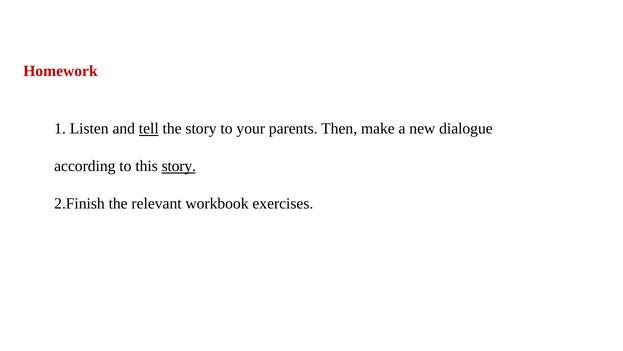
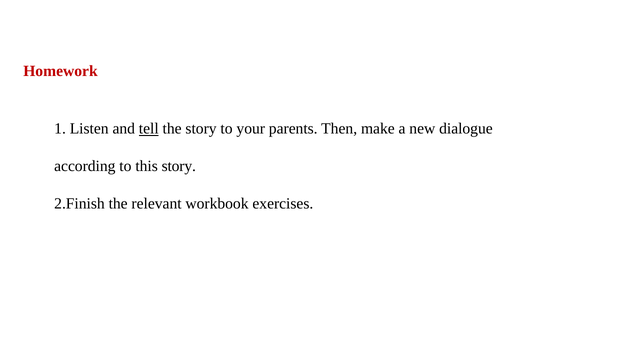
story underline: present -> none (179, 166)
